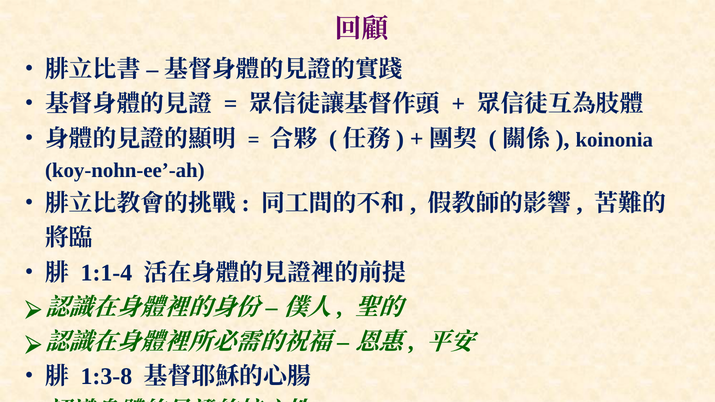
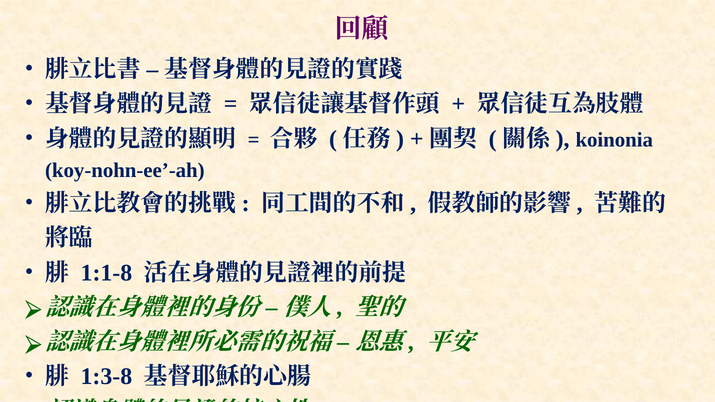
1:1-4: 1:1-4 -> 1:1-8 (106, 273)
